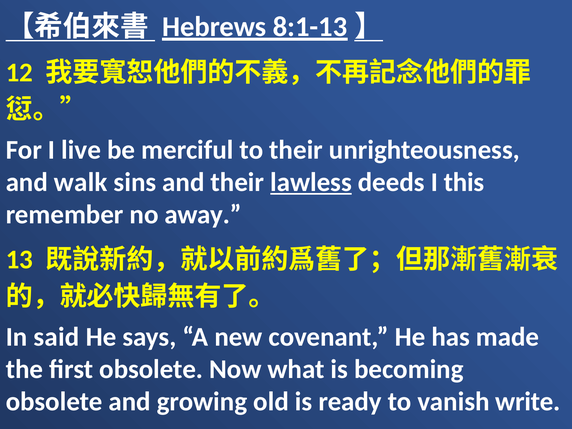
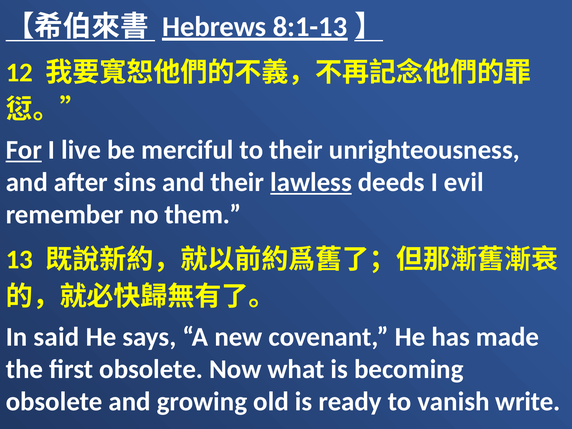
For underline: none -> present (24, 150)
walk: walk -> after (81, 182)
this: this -> evil (464, 182)
away: away -> them (203, 215)
